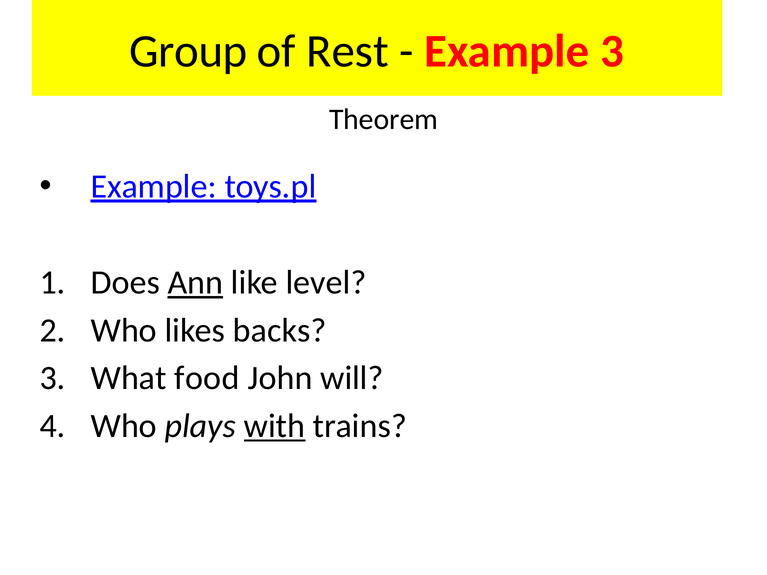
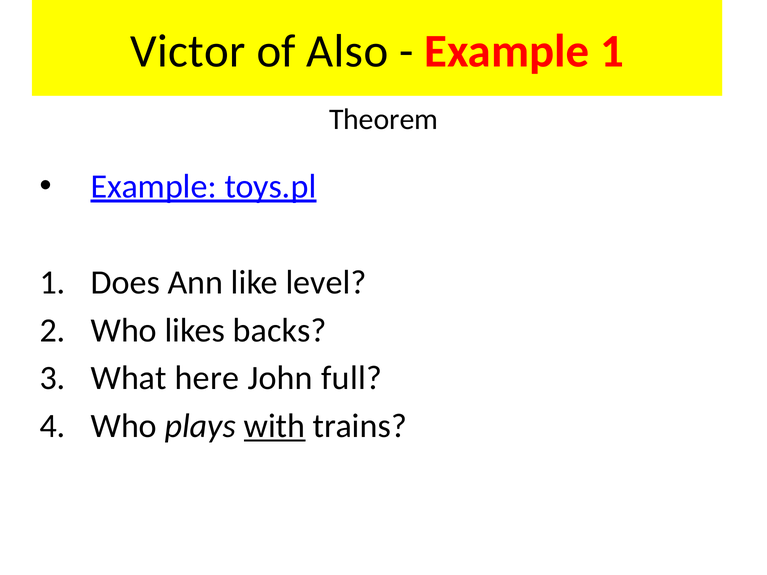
Group: Group -> Victor (188, 51)
Rest: Rest -> Also (347, 51)
Example 3: 3 -> 1 (612, 51)
Ann underline: present -> none (195, 283)
food: food -> here (207, 378)
will: will -> full (352, 378)
